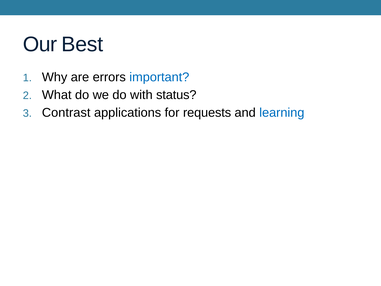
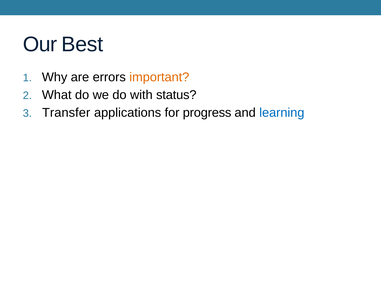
important colour: blue -> orange (159, 77)
Contrast: Contrast -> Transfer (66, 113)
requests: requests -> progress (207, 113)
